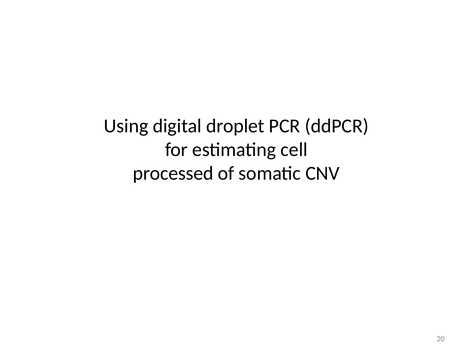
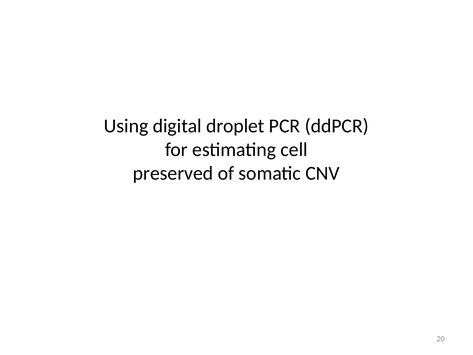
processed: processed -> preserved (173, 173)
